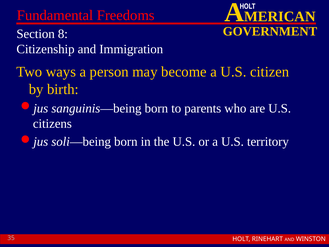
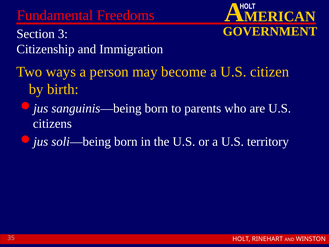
8: 8 -> 3 (63, 34)
